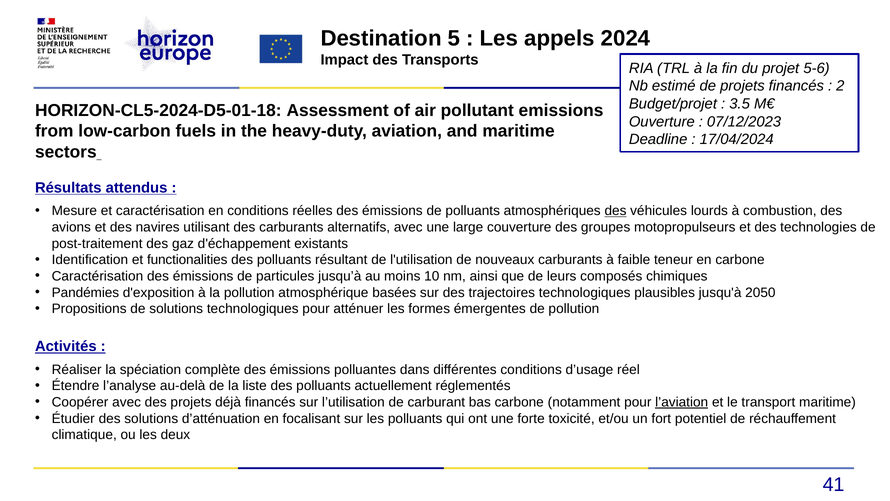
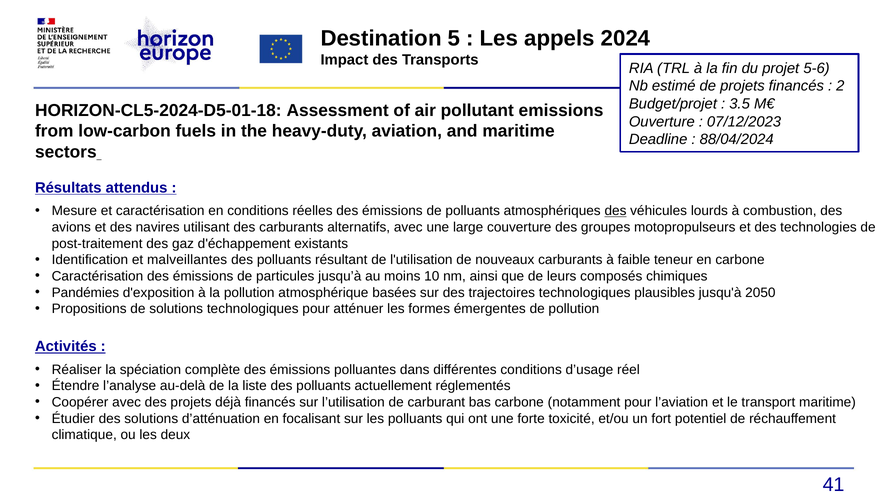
17/04/2024: 17/04/2024 -> 88/04/2024 (737, 139)
functionalities: functionalities -> malveillantes (187, 260)
l’aviation underline: present -> none (682, 402)
